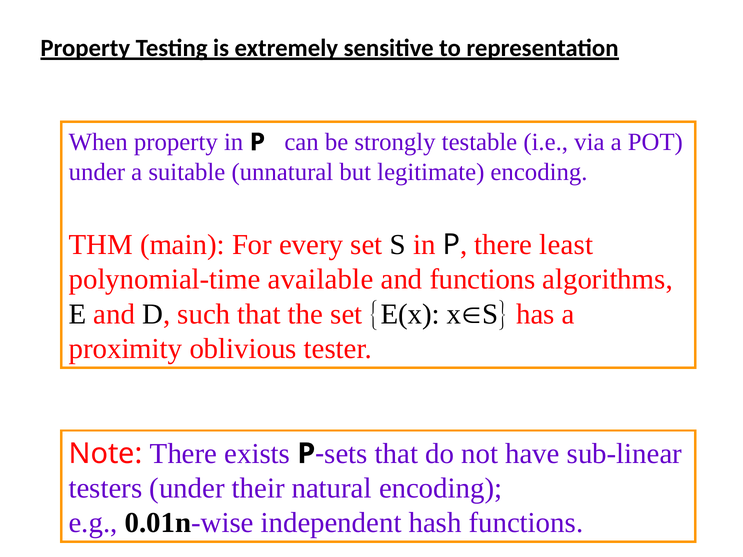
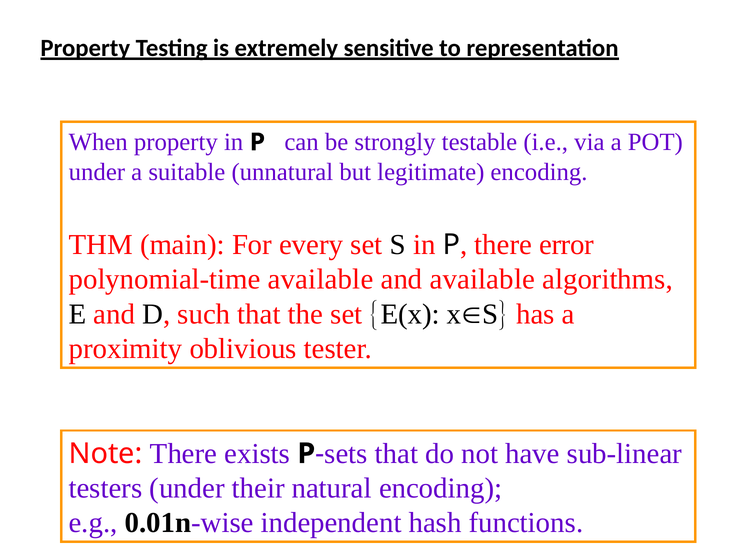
least: least -> error (567, 245)
and functions: functions -> available (482, 280)
